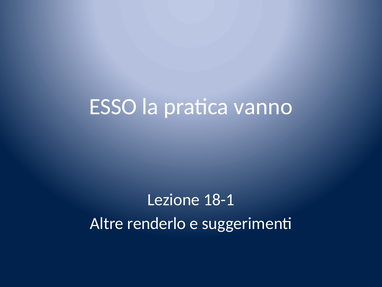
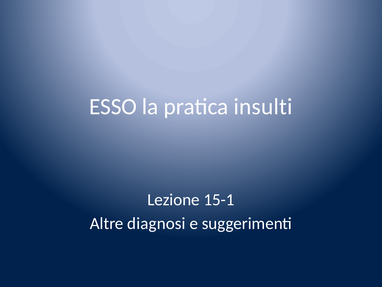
vanno: vanno -> insulti (263, 107)
18-1: 18-1 -> 15-1 (219, 199)
renderlo: renderlo -> diagnosi (156, 223)
